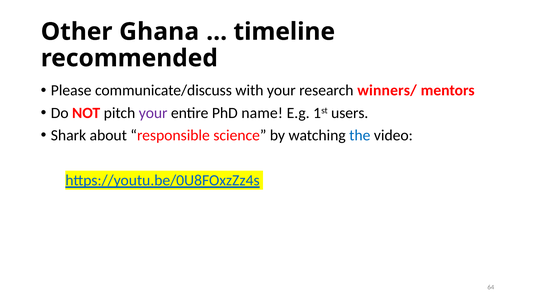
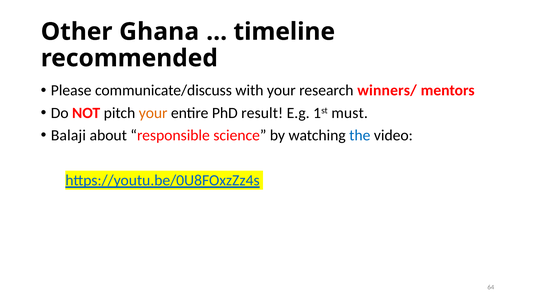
your colour: purple -> orange (153, 113)
name: name -> result (262, 113)
users: users -> must (350, 113)
Shark: Shark -> Balaji (68, 135)
